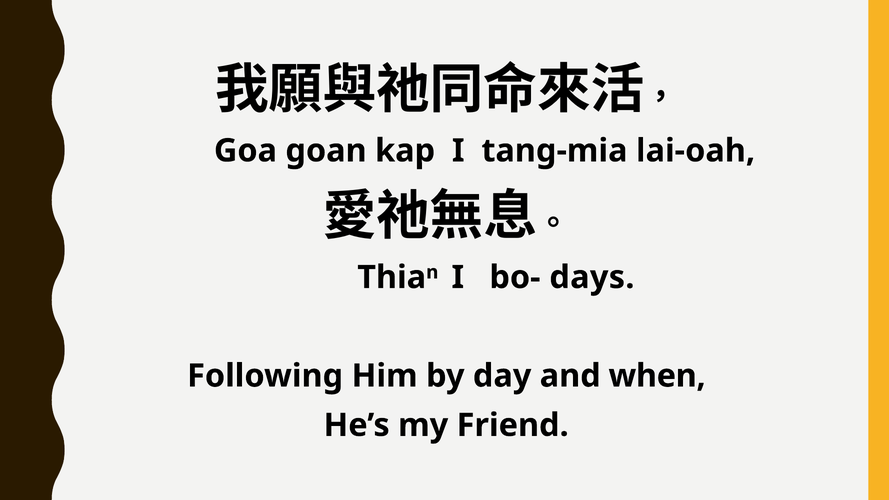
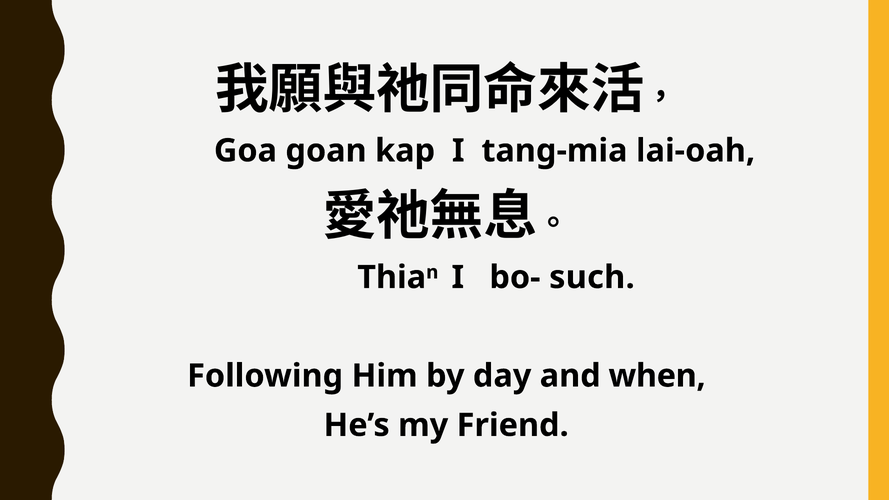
days: days -> such (592, 277)
